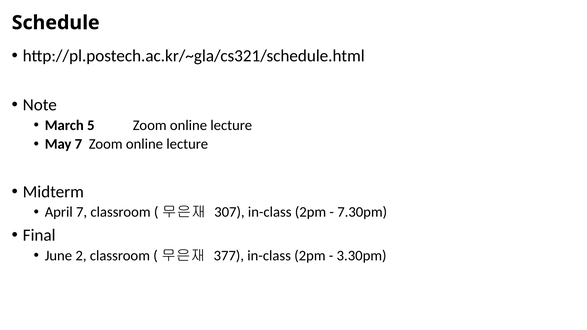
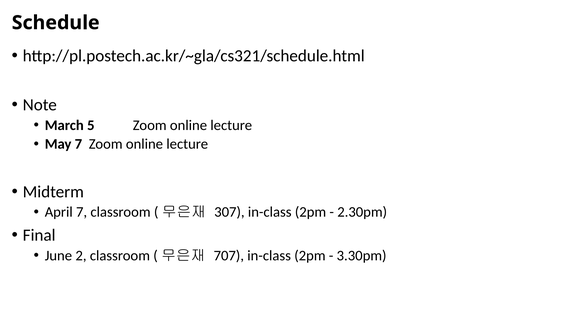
7.30pm: 7.30pm -> 2.30pm (362, 212)
377: 377 -> 707 (229, 256)
